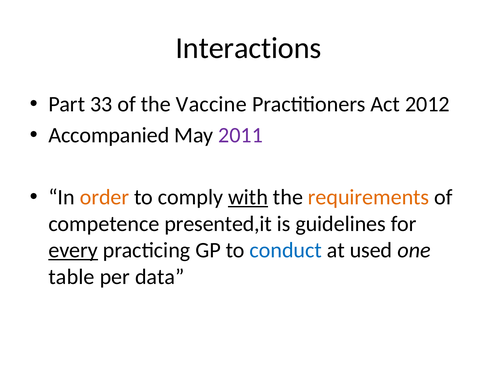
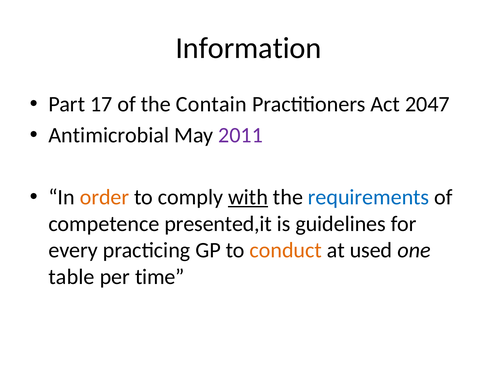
Interactions: Interactions -> Information (248, 48)
33: 33 -> 17 (101, 104)
Vaccine: Vaccine -> Contain (211, 104)
2012: 2012 -> 2047 (427, 104)
Accompanied: Accompanied -> Antimicrobial (109, 135)
requirements colour: orange -> blue (369, 197)
every underline: present -> none (73, 250)
conduct colour: blue -> orange (286, 250)
data: data -> time (160, 277)
